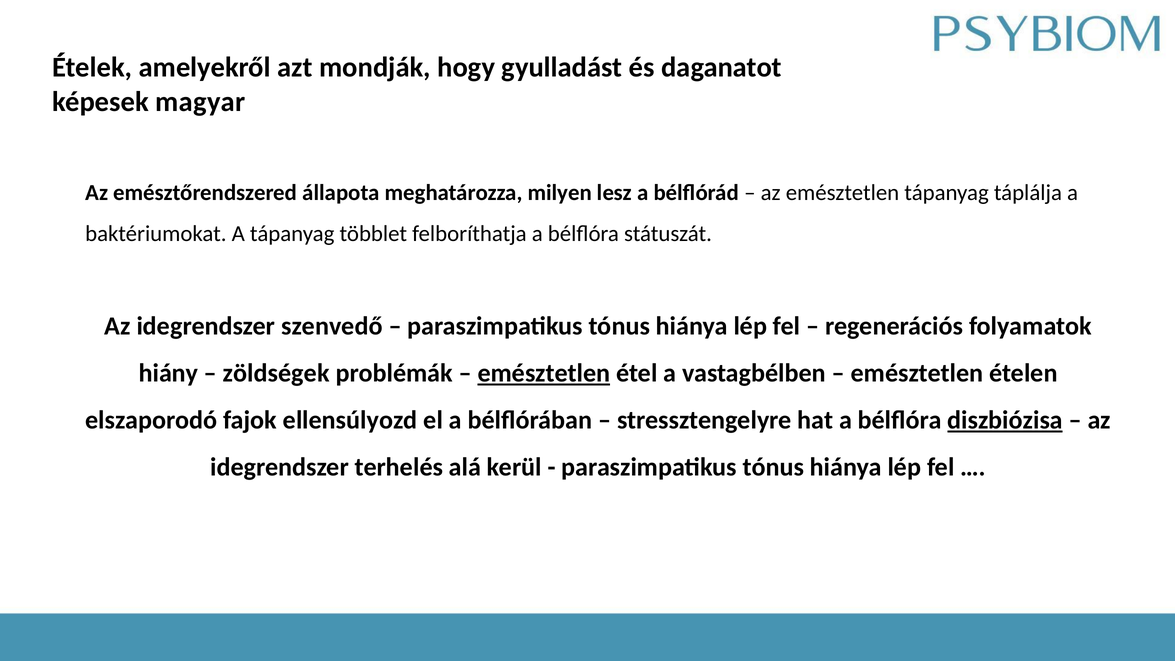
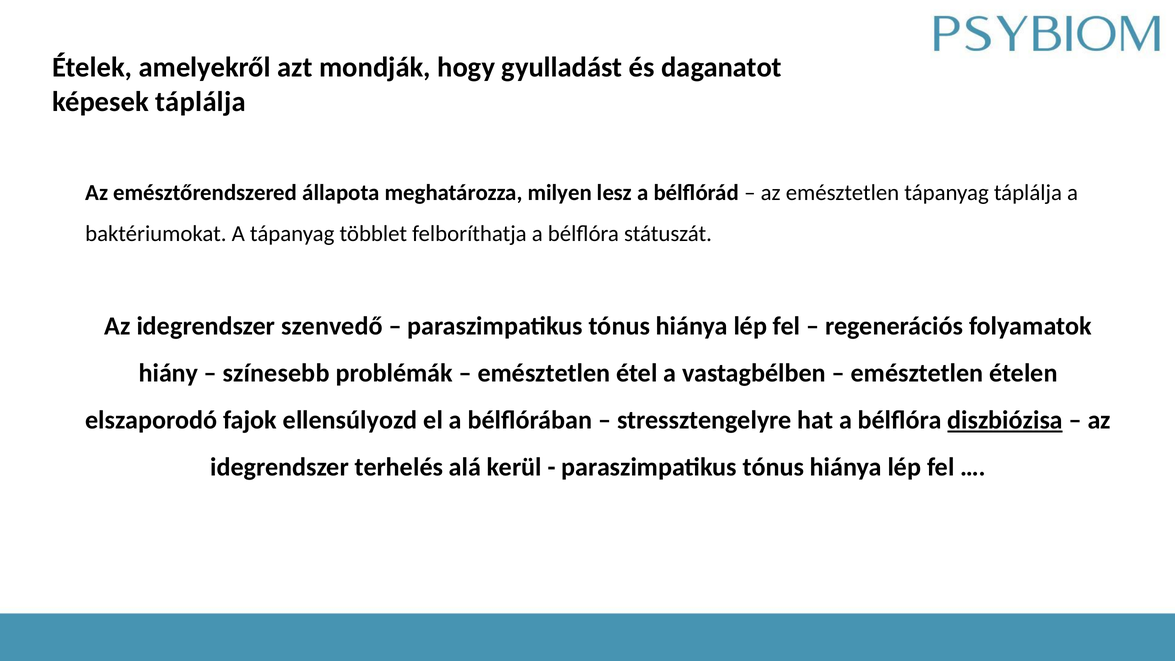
képesek magyar: magyar -> táplálja (201, 102)
zöldségek: zöldségek -> színesebb (276, 373)
emésztetlen underline: present -> none (544, 373)
